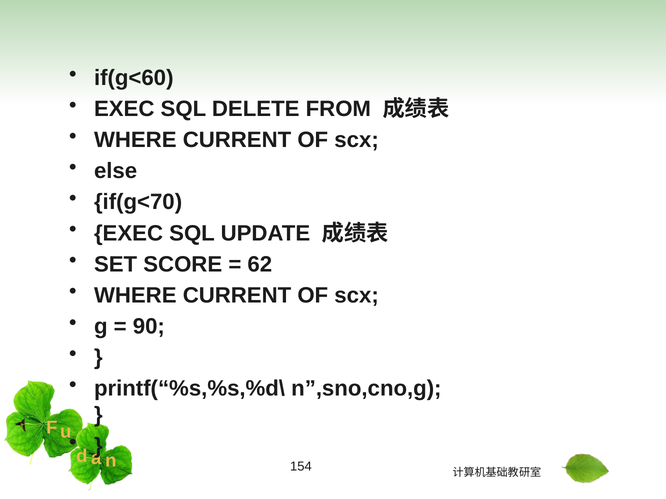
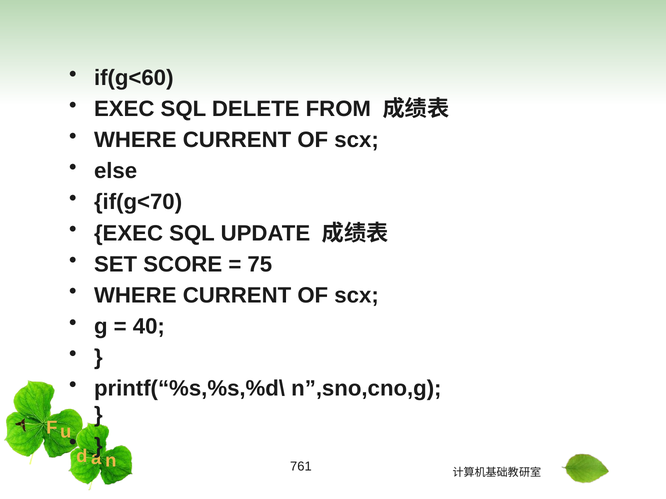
62: 62 -> 75 (260, 264)
90: 90 -> 40 (149, 327)
154: 154 -> 761 (301, 467)
